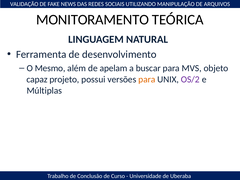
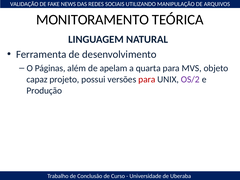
Mesmo: Mesmo -> Páginas (50, 68)
buscar: buscar -> quarta (148, 68)
para colour: orange -> red (147, 79)
Múltiplas: Múltiplas -> Produção (44, 91)
